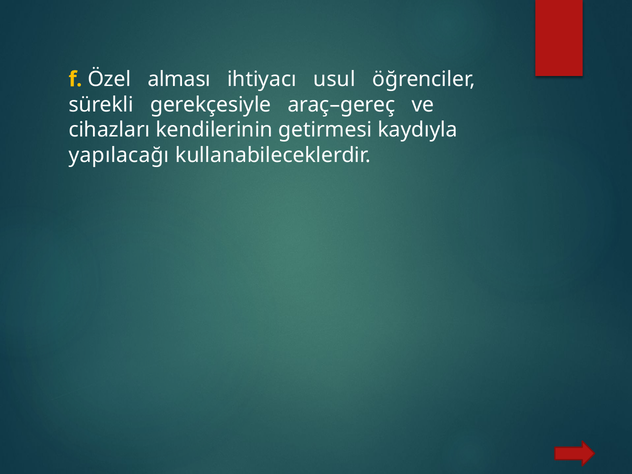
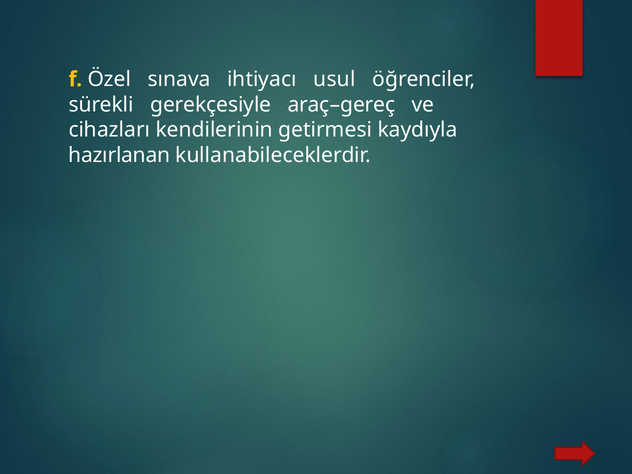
alması: alması -> sınava (179, 79)
yapılacağı: yapılacağı -> hazırlanan (119, 155)
